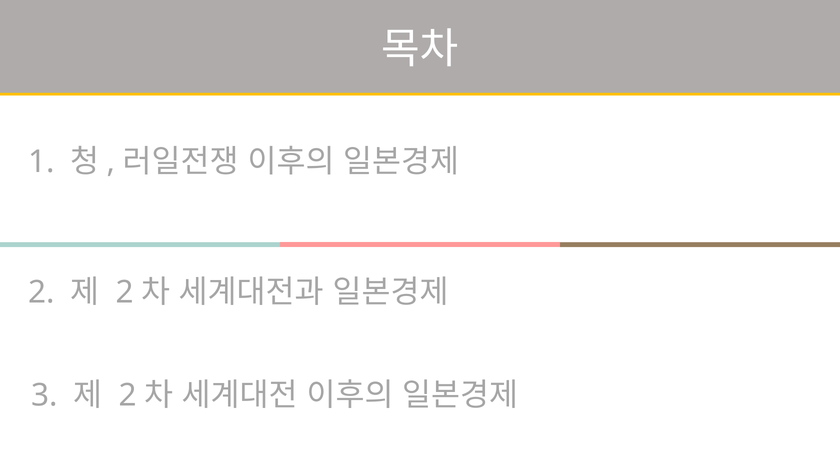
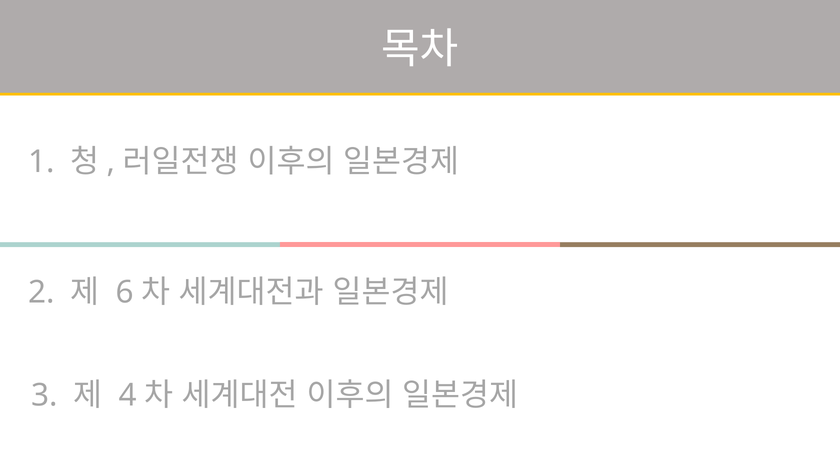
2: 2 -> 6 (125, 292)
2: 2 -> 4 (128, 395)
